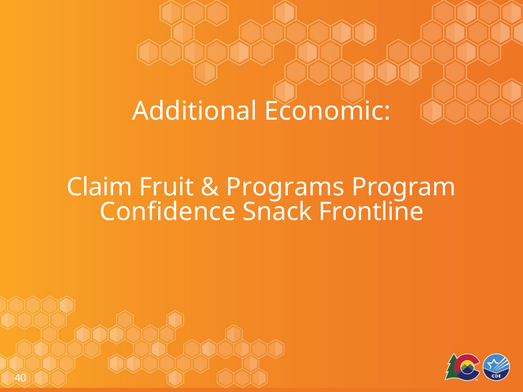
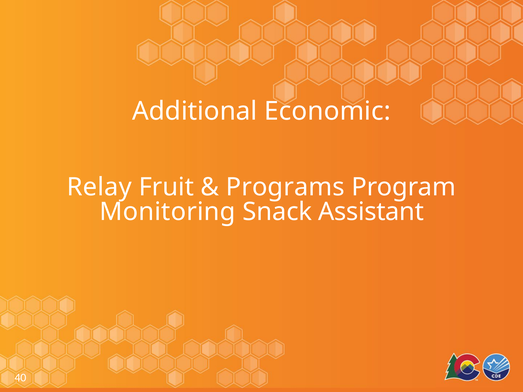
Claim: Claim -> Relay (99, 187)
Confidence: Confidence -> Monitoring (168, 212)
Frontline: Frontline -> Assistant (371, 212)
